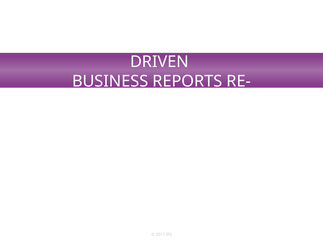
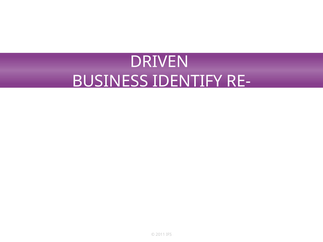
REPORTS: REPORTS -> IDENTIFY (187, 81)
